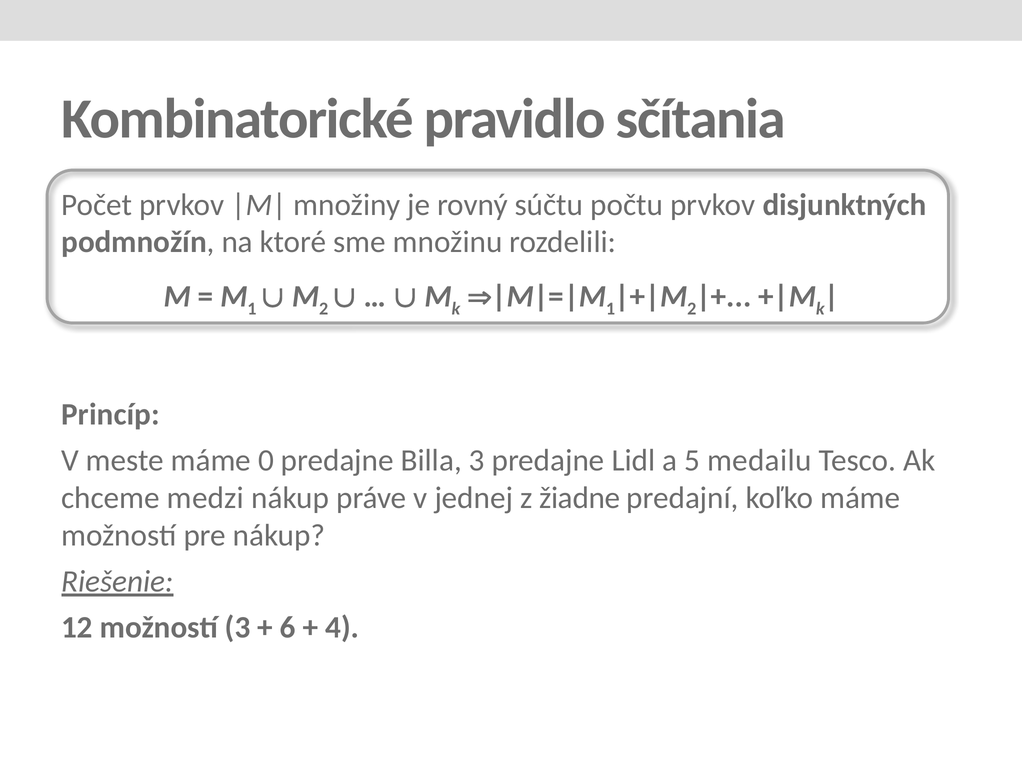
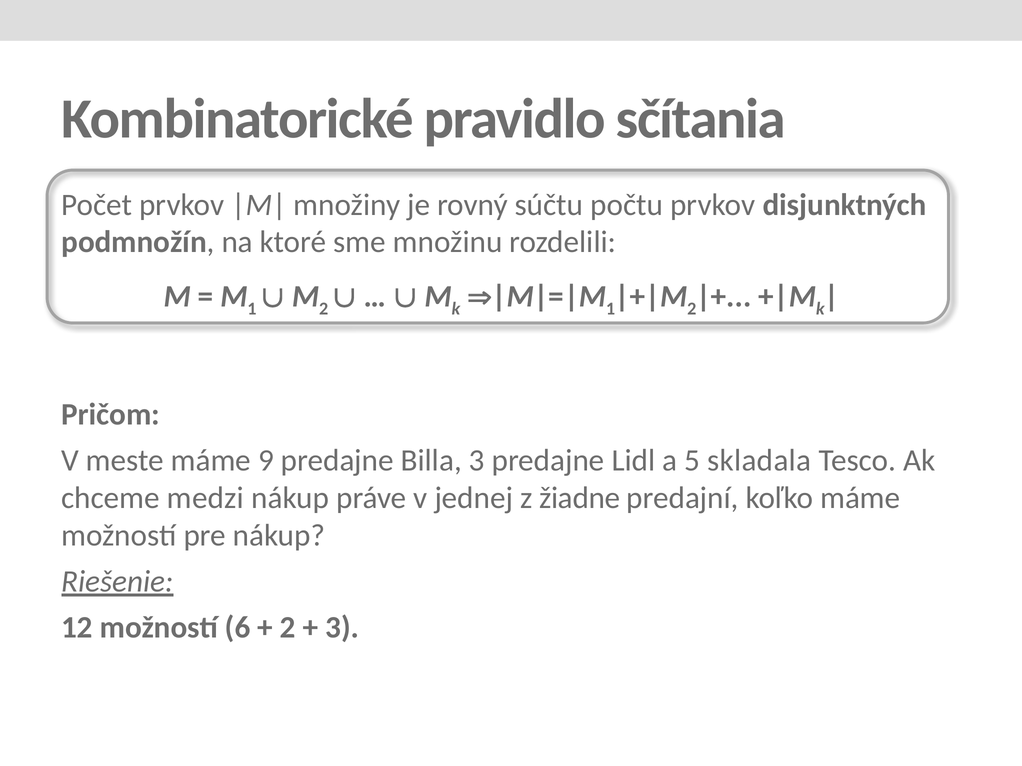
Princíp: Princíp -> Pričom (111, 415)
0: 0 -> 9 (266, 461)
medailu: medailu -> skladala (759, 461)
možností 3: 3 -> 6 (238, 628)
6: 6 -> 2 (288, 628)
4: 4 -> 3 (342, 628)
